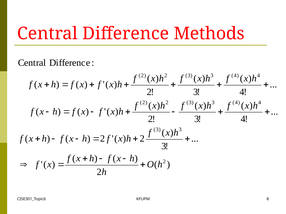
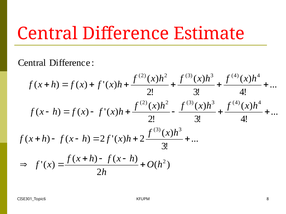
Methods: Methods -> Estimate (209, 34)
